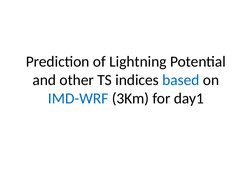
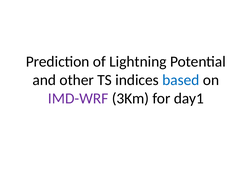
IMD-WRF colour: blue -> purple (78, 99)
